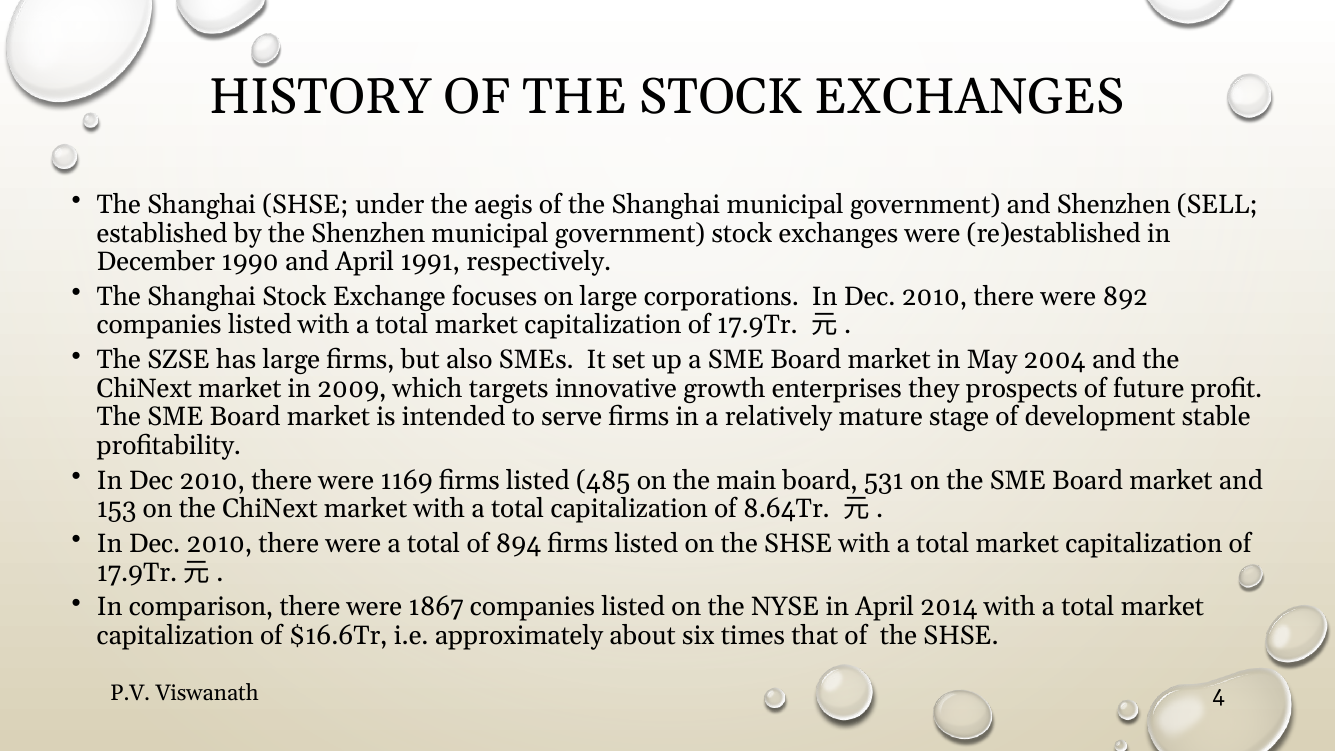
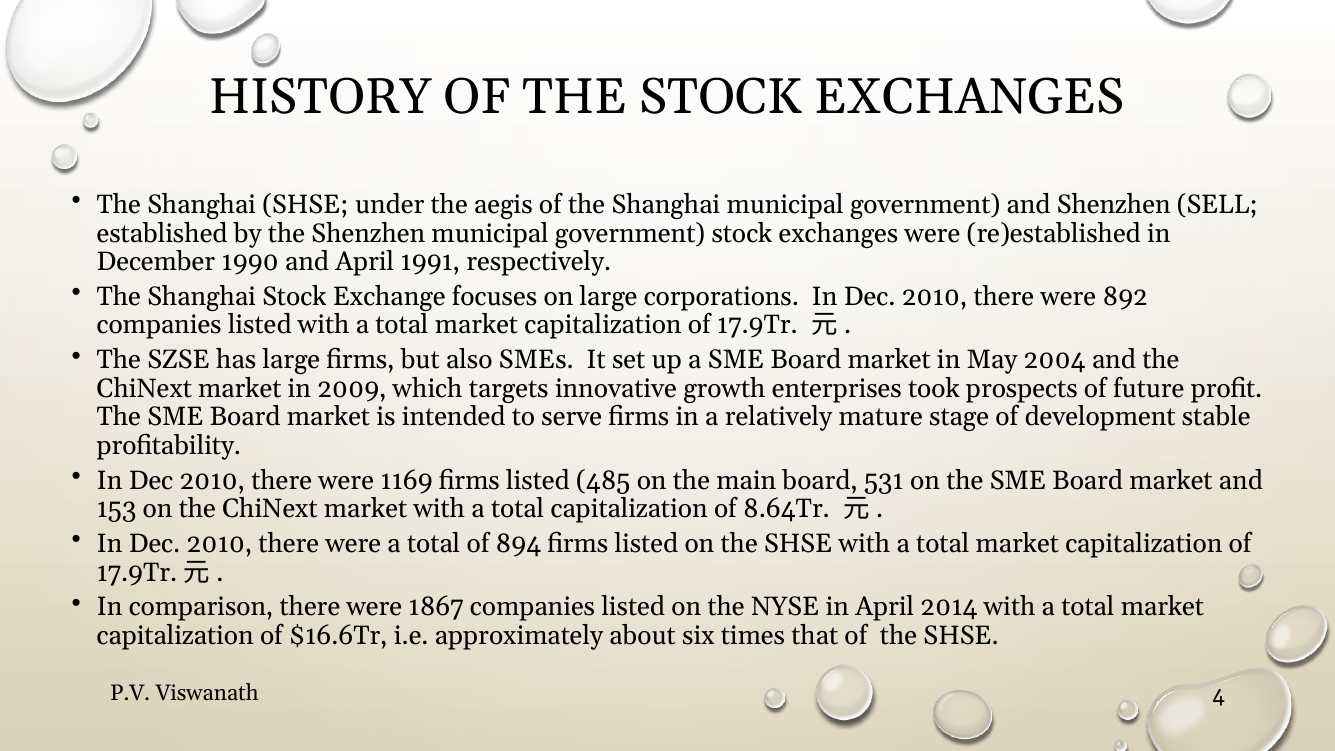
they: they -> took (934, 389)
